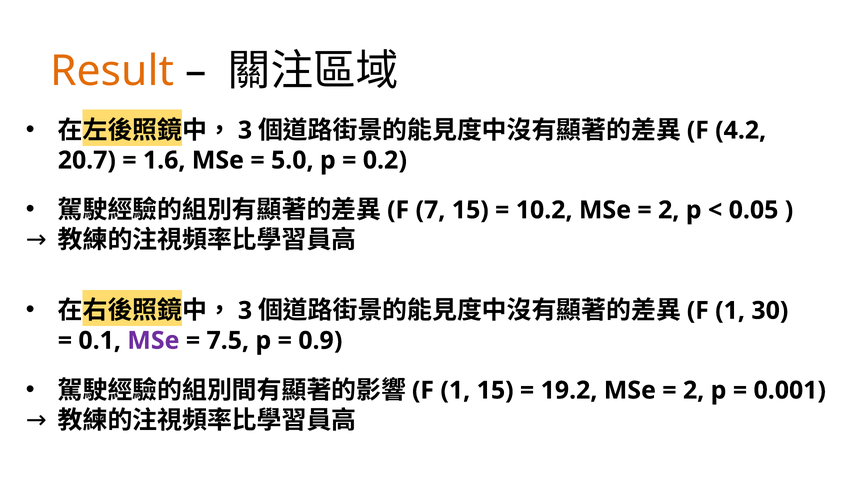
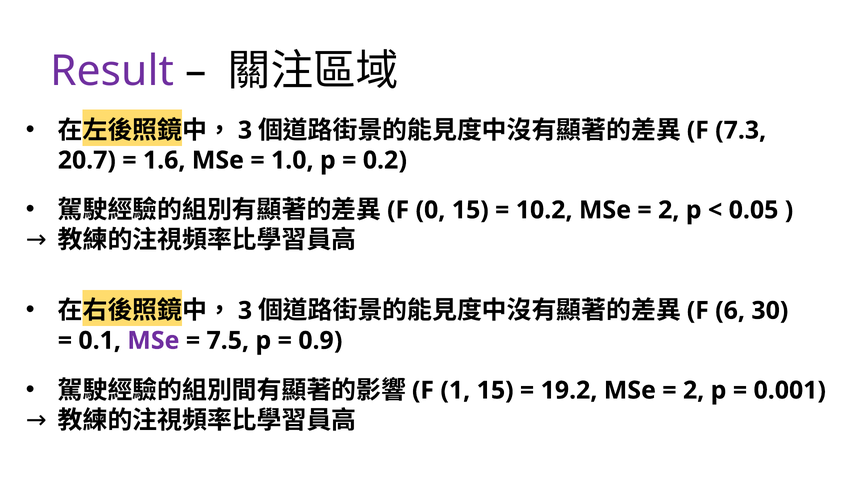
Result colour: orange -> purple (112, 71)
4.2: 4.2 -> 7.3 (741, 130)
5.0: 5.0 -> 1.0 (292, 160)
7: 7 -> 0 (430, 210)
1: 1 -> 6 (730, 310)
